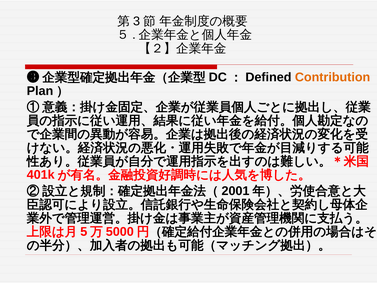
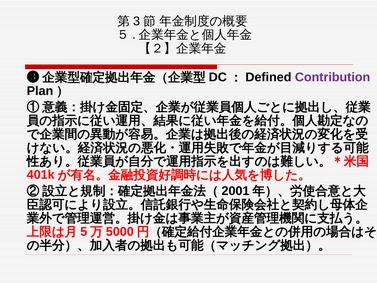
Contribution colour: orange -> purple (333, 77)
